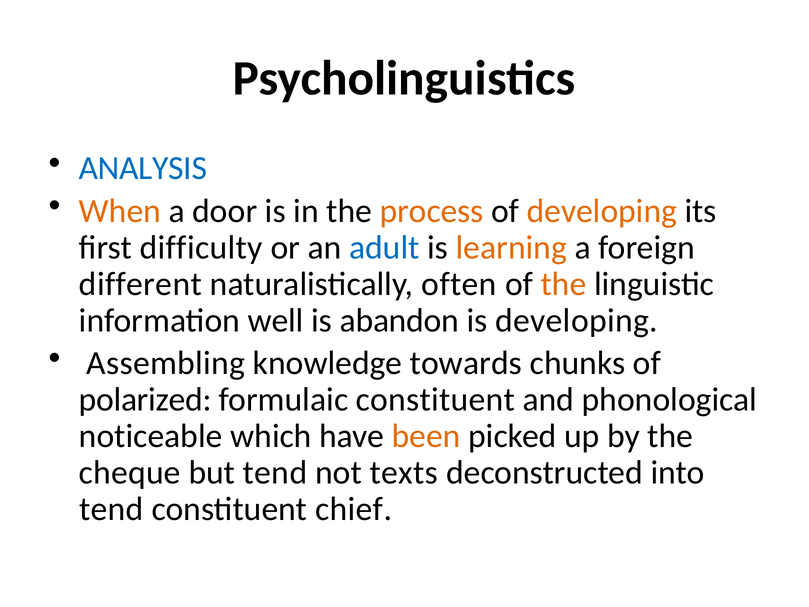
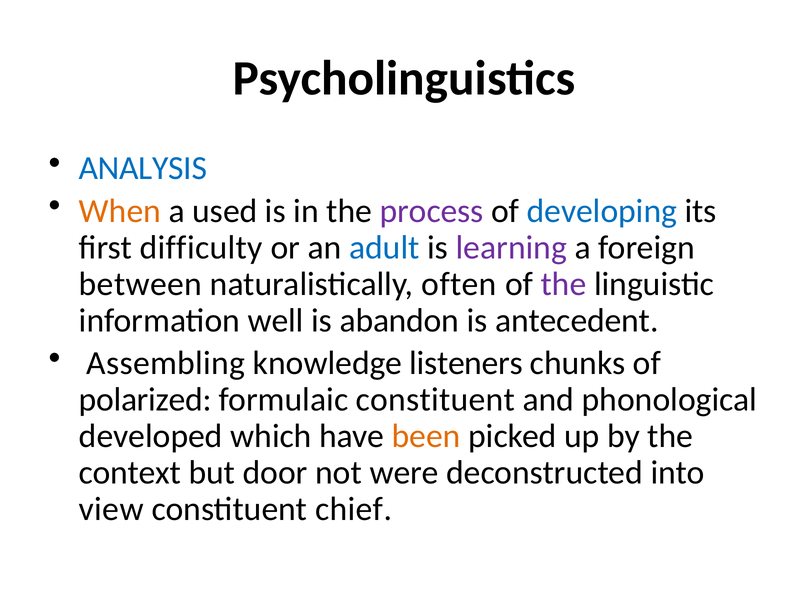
door: door -> used (225, 211)
process colour: orange -> purple (432, 211)
developing colour: orange -> blue (602, 211)
learning colour: orange -> purple (511, 247)
different: different -> between (140, 284)
the colour: orange -> purple (564, 284)
is developing: developing -> antecedent (577, 320)
towards: towards -> listeners (466, 363)
noticeable: noticeable -> developed (151, 436)
cheque: cheque -> context (130, 472)
but tend: tend -> door (275, 472)
texts: texts -> were (404, 472)
tend: tend -> view (111, 509)
